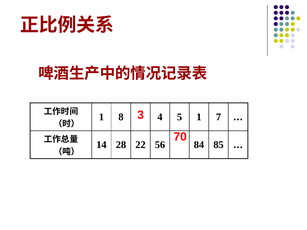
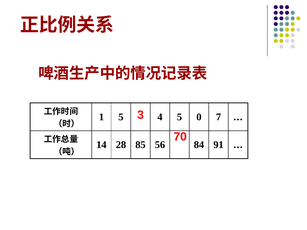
1 8: 8 -> 5 (121, 117)
5 1: 1 -> 0 (199, 117)
22: 22 -> 85 (140, 145)
85: 85 -> 91 (218, 145)
